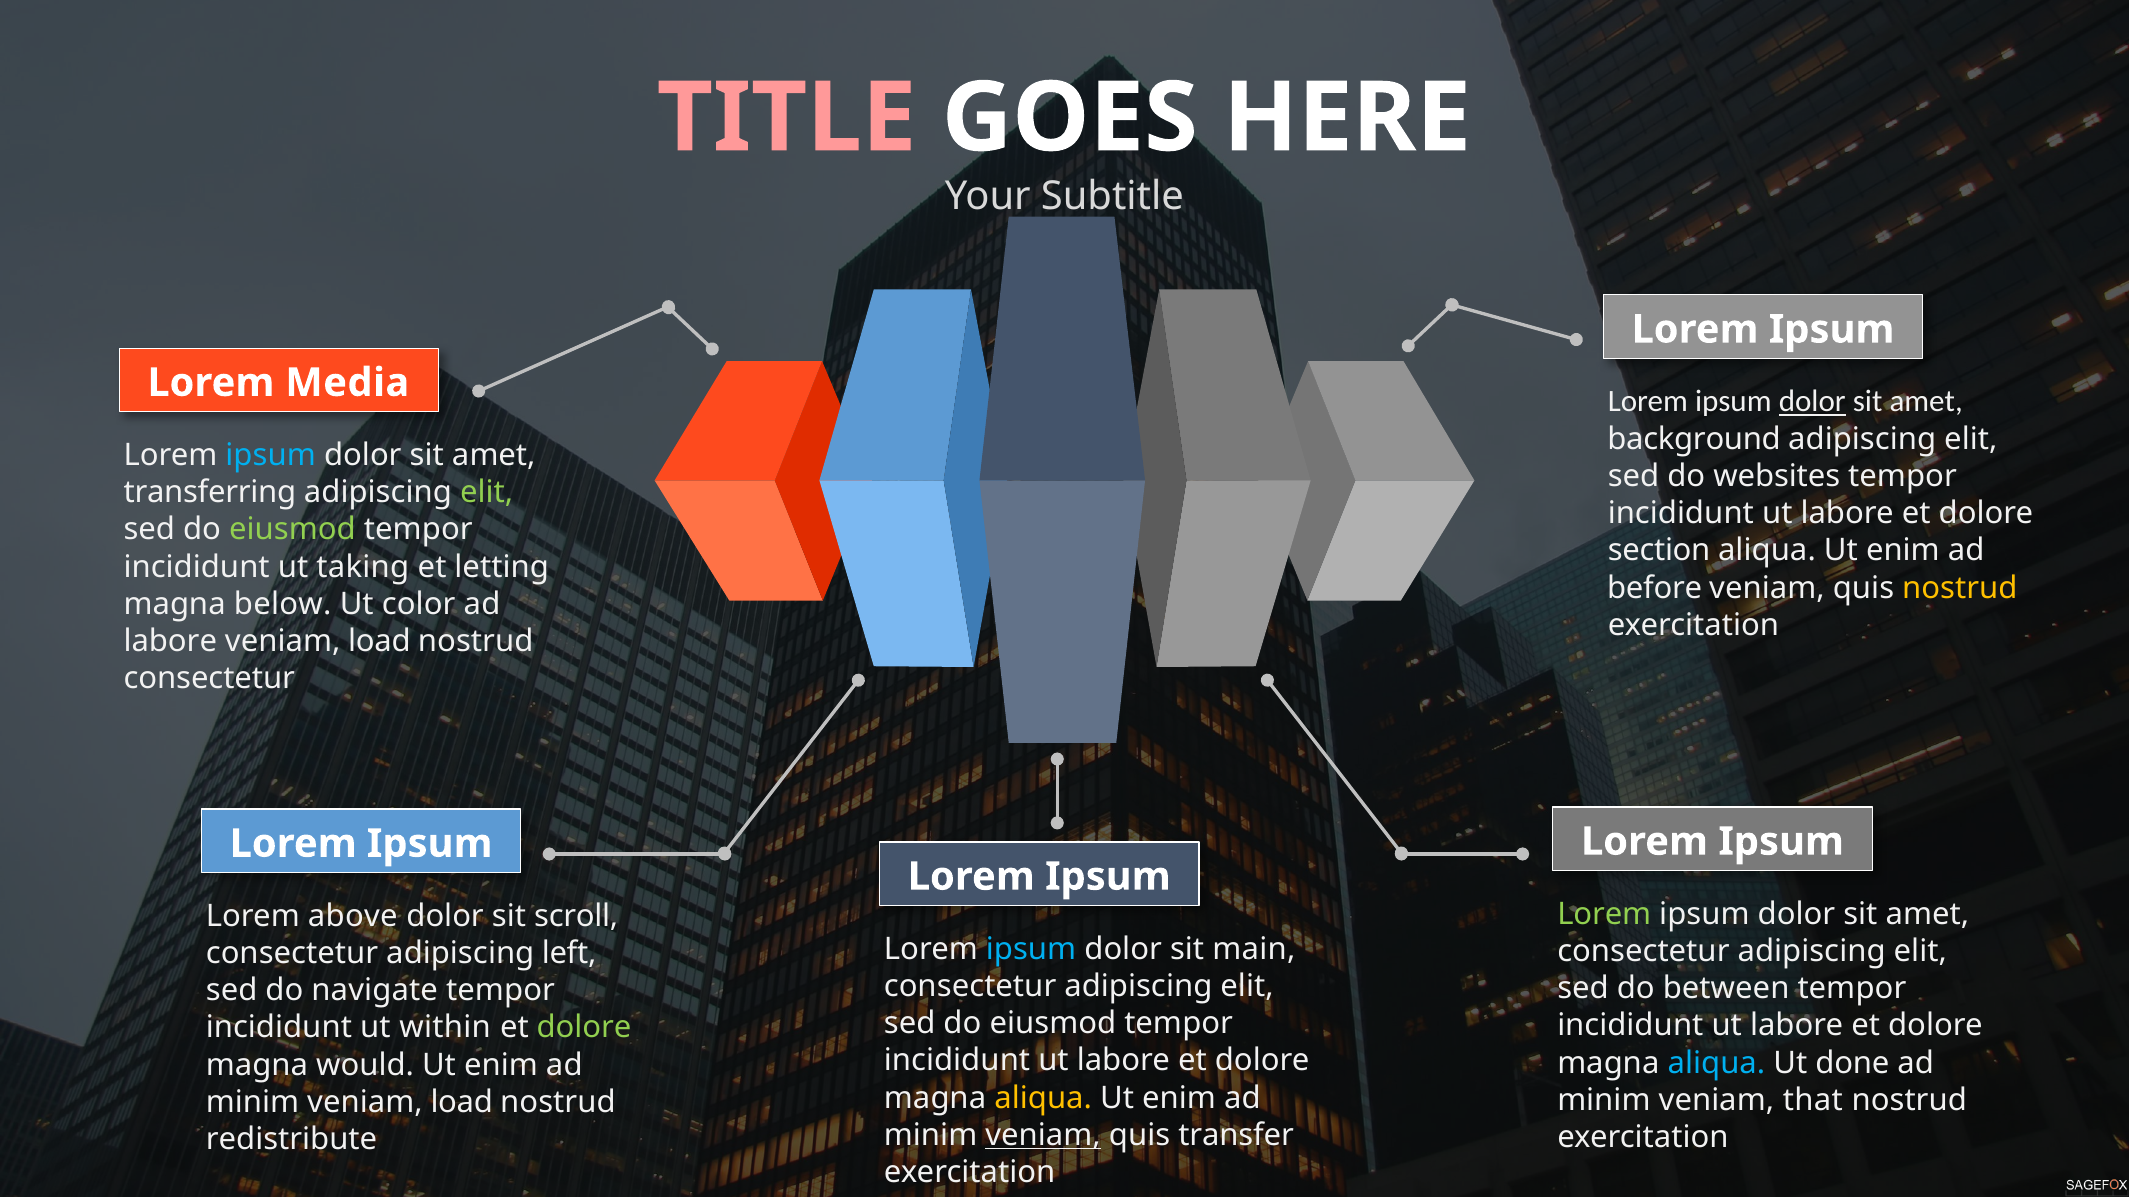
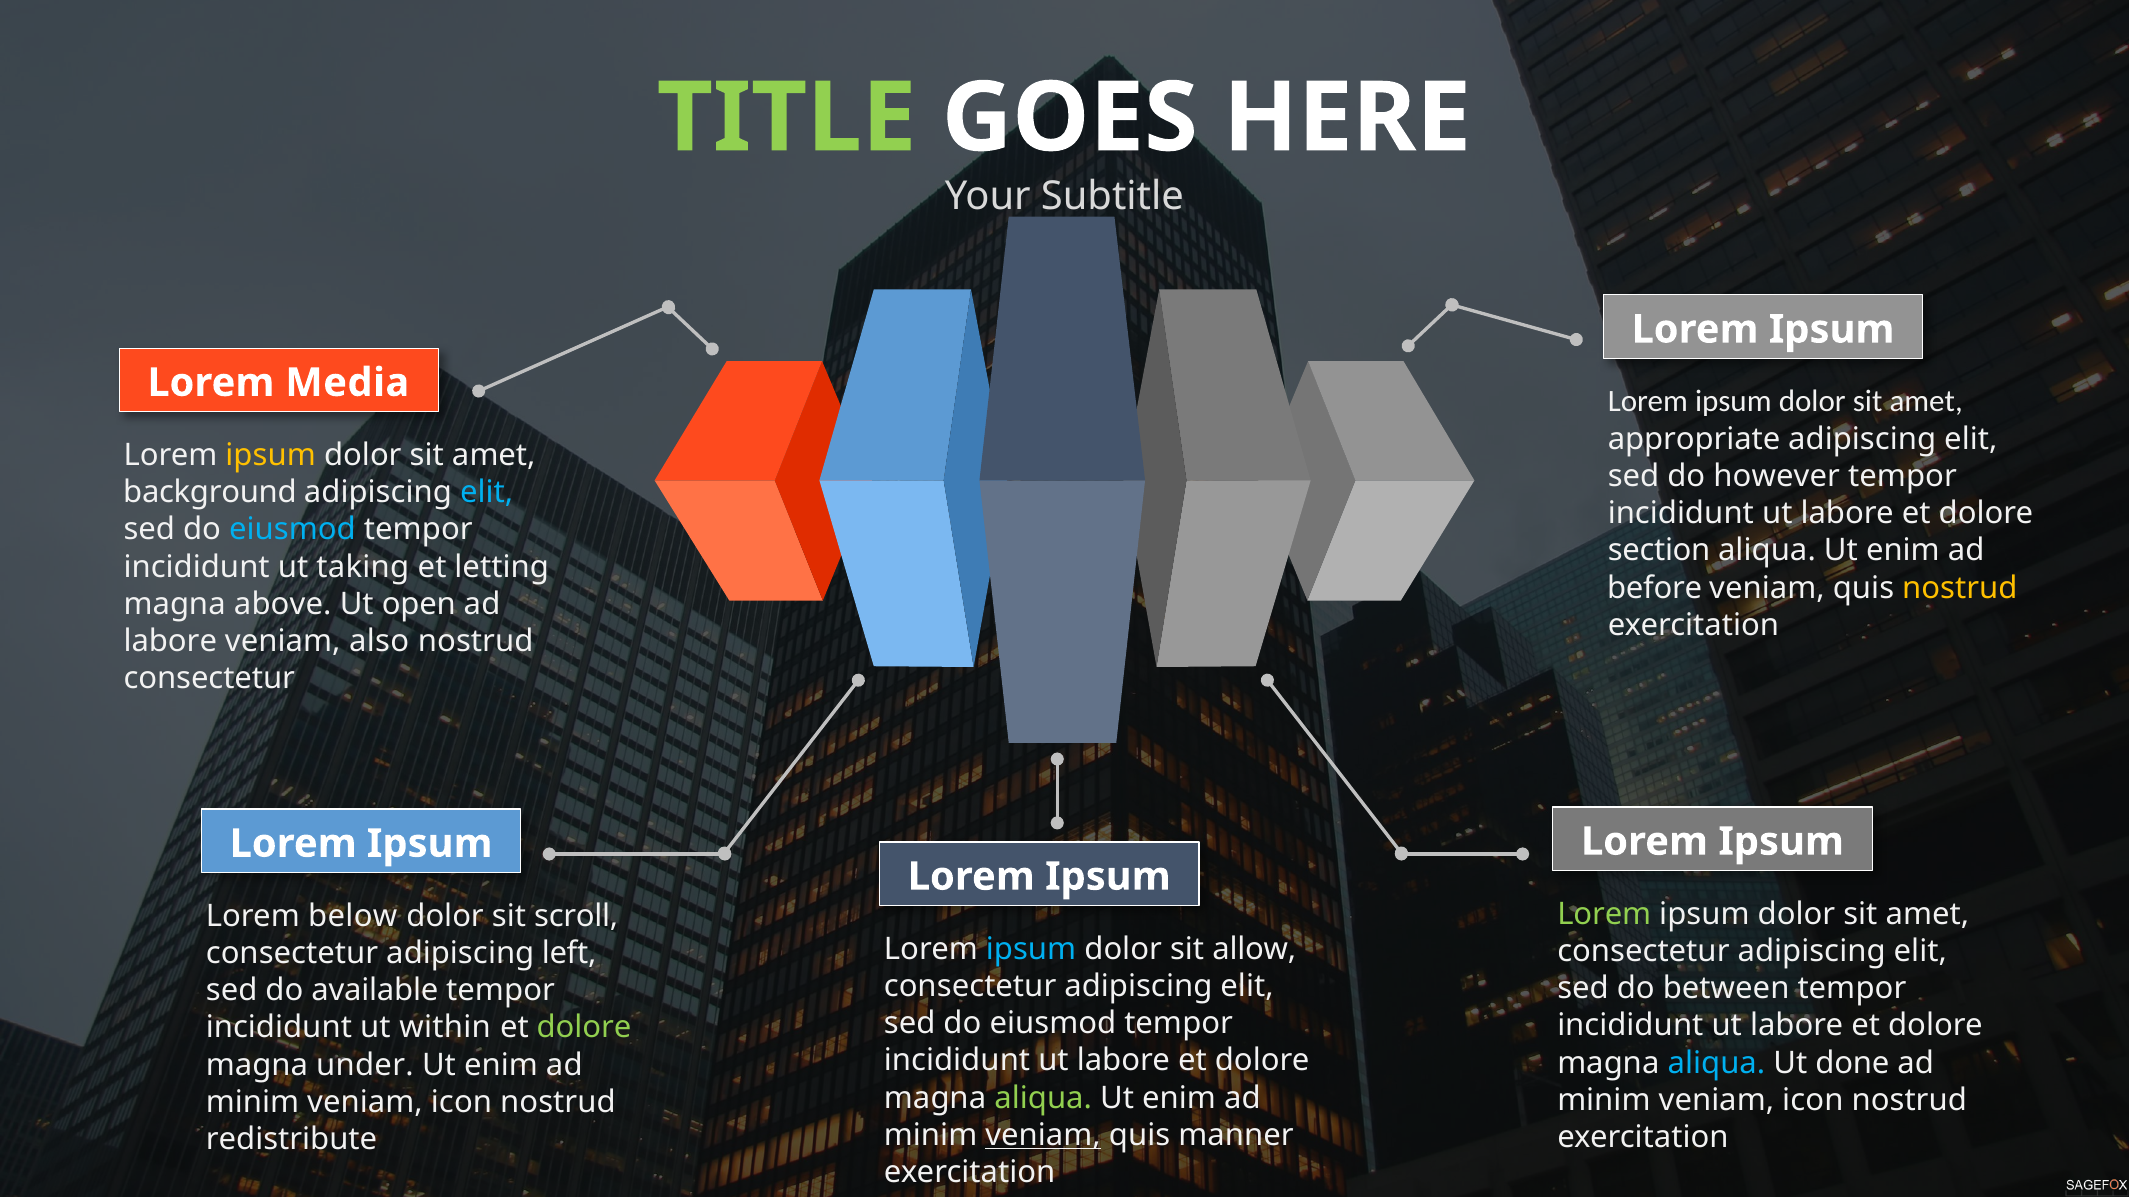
TITLE colour: pink -> light green (787, 118)
dolor underline: present -> none (1812, 402)
background: background -> appropriate (1694, 439)
ipsum colour: light blue -> yellow (271, 455)
websites: websites -> however (1777, 476)
transferring: transferring -> background (210, 493)
elit colour: light green -> light blue (487, 493)
eiusmod colour: light green -> light blue (292, 530)
below: below -> above (283, 604)
color: color -> open (419, 604)
load: load -> also (379, 642)
above: above -> below (353, 916)
main: main -> allow (1254, 949)
navigate: navigate -> available (375, 991)
would: would -> under (365, 1065)
aliqua colour: yellow -> light green (1043, 1098)
that: that -> icon (1813, 1101)
load: load -> icon (461, 1103)
transfer: transfer -> manner (1236, 1136)
